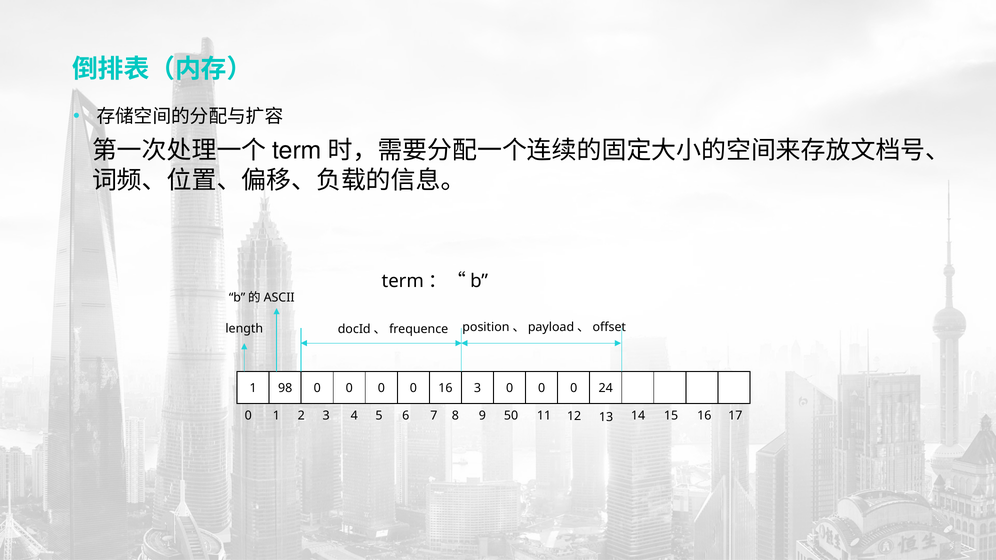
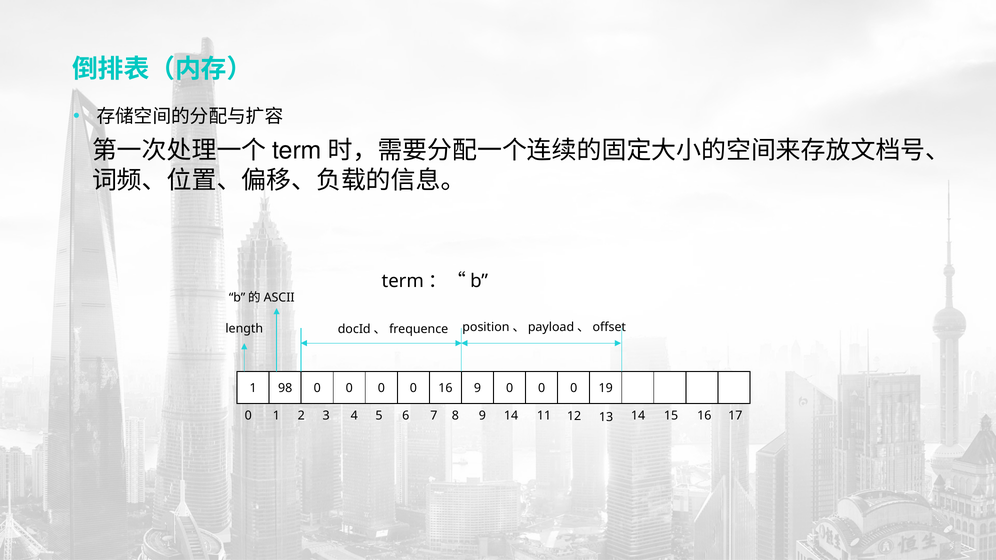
16 3: 3 -> 9 (478, 388)
24: 24 -> 19 (606, 388)
9 50: 50 -> 14 (511, 416)
